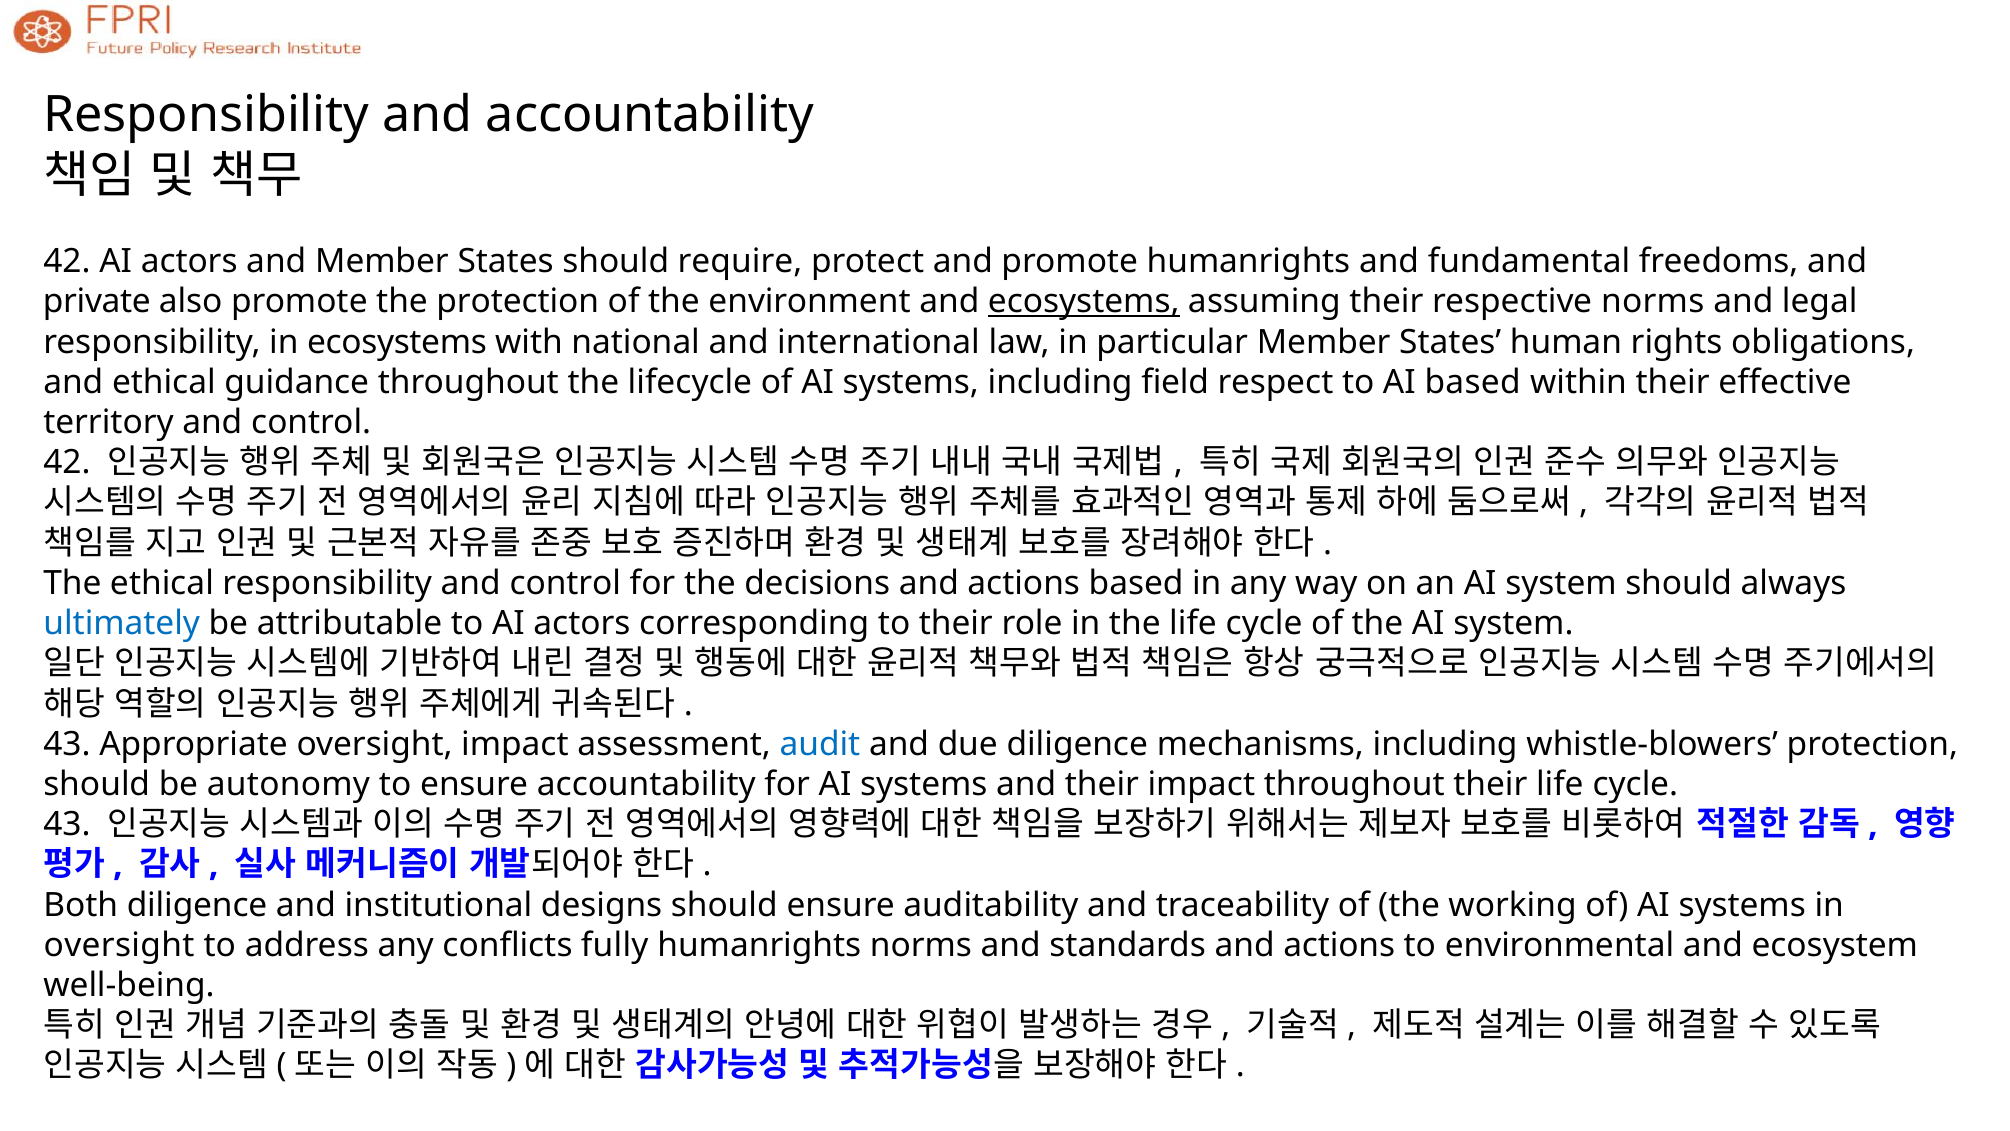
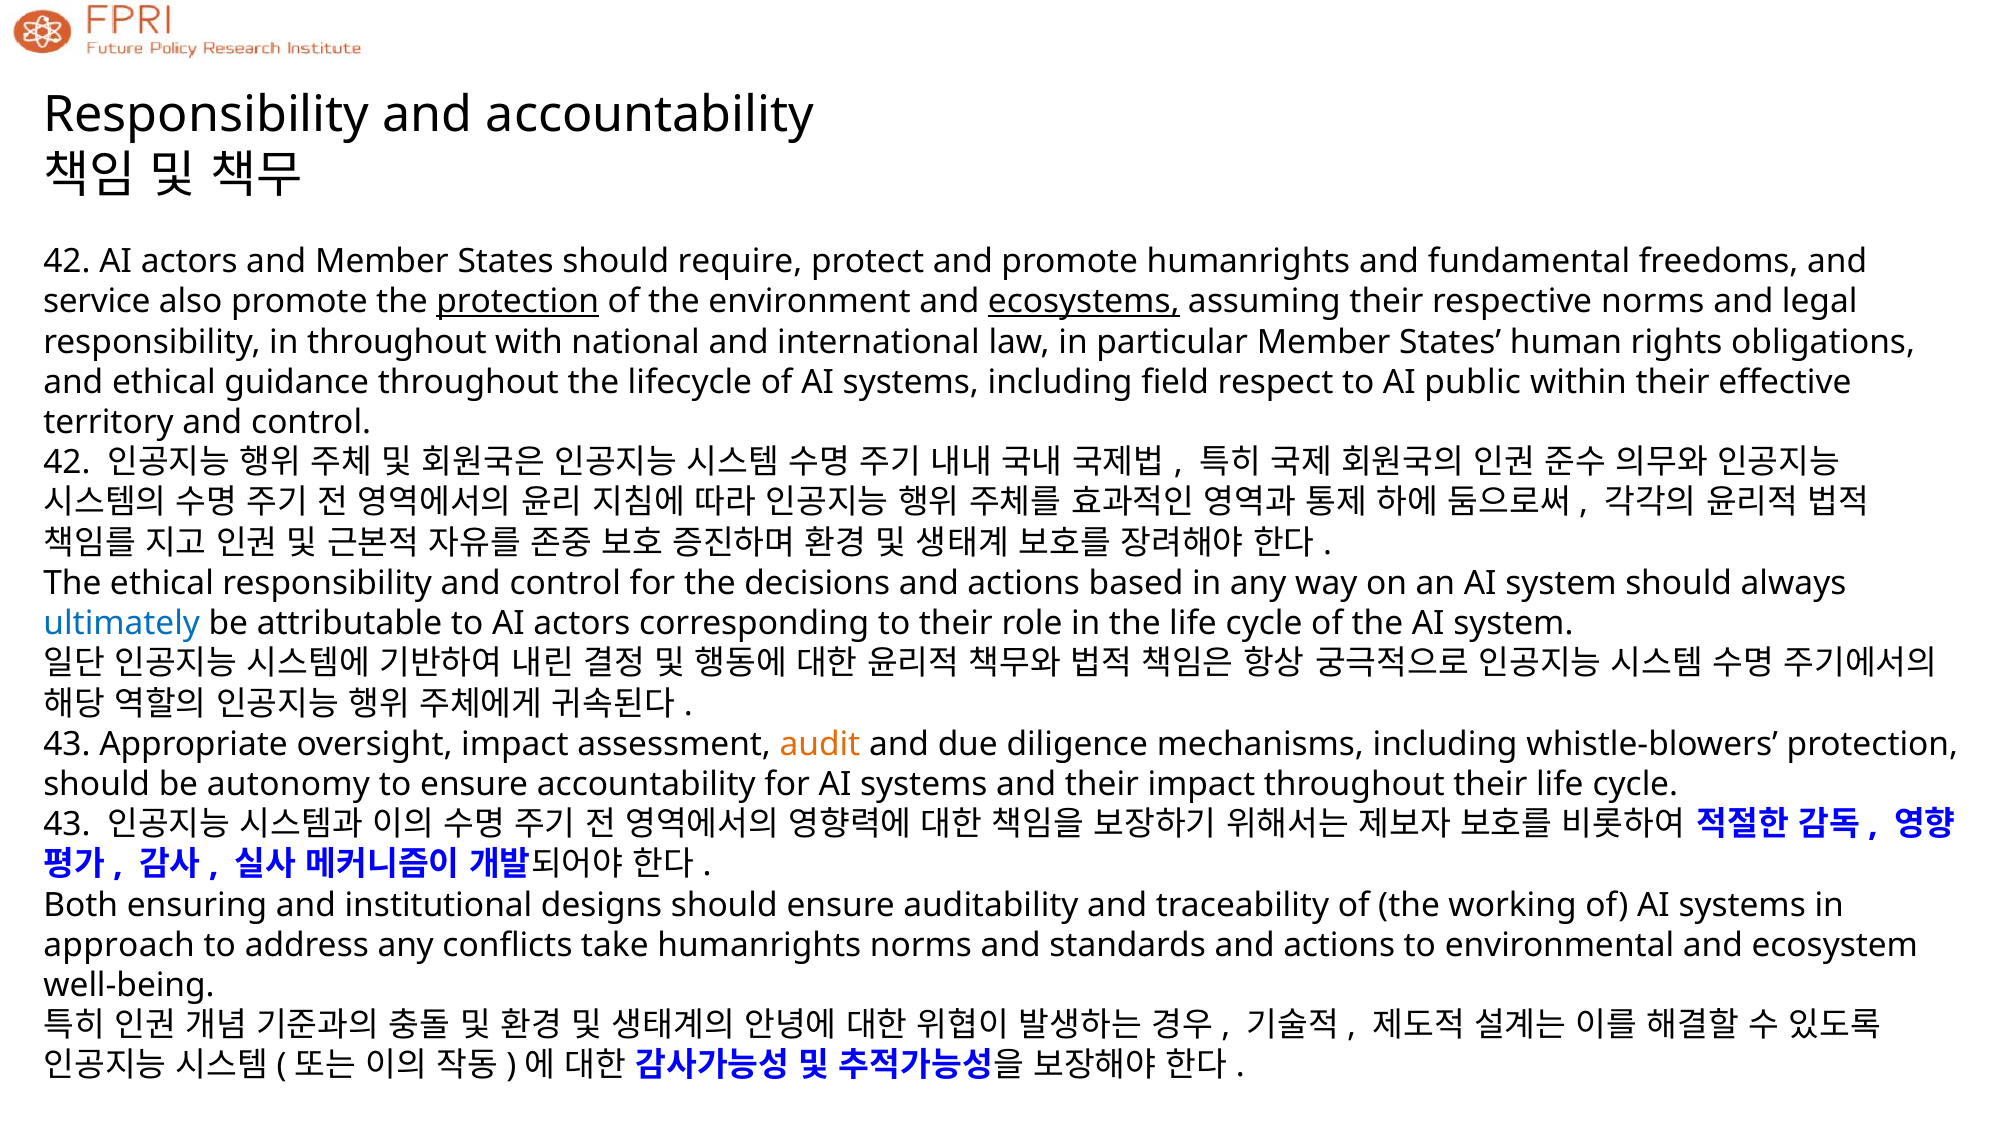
private: private -> service (97, 302)
protection underline: none -> present (518, 302)
in ecosystems: ecosystems -> throughout (397, 342)
AI based: based -> public (1473, 382)
audit colour: blue -> orange (820, 744)
Both diligence: diligence -> ensuring (197, 905)
oversight: oversight -> approach (119, 945)
fully: fully -> take (615, 945)
